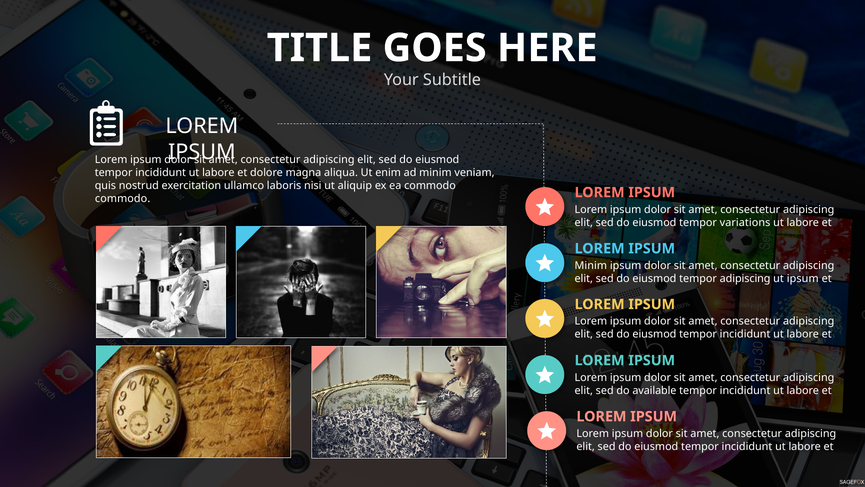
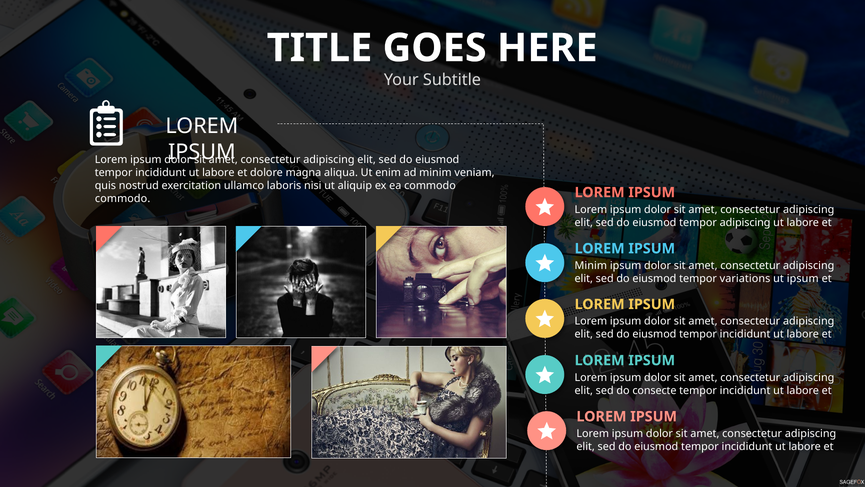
tempor variations: variations -> adipiscing (745, 222)
tempor adipiscing: adipiscing -> variations (745, 278)
available: available -> consecte (654, 390)
